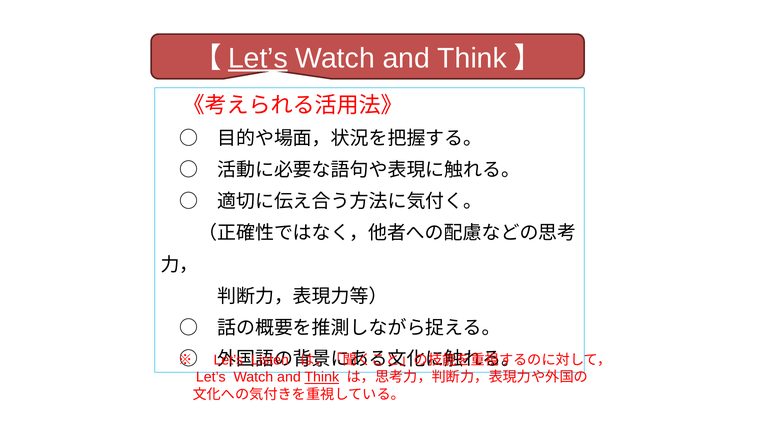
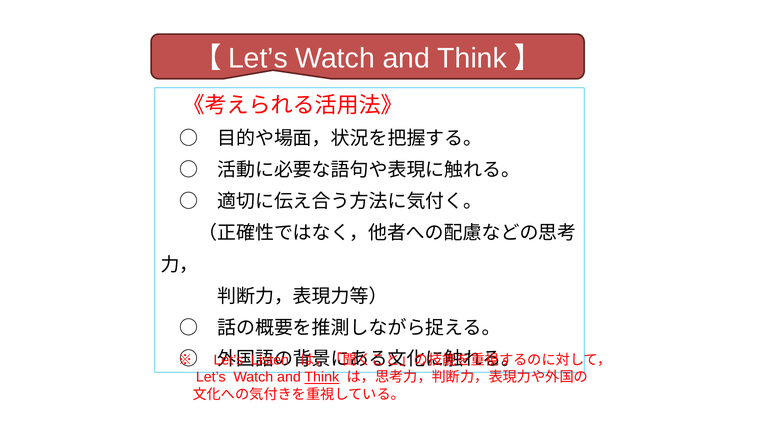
Let’s underline: present -> none (258, 58)
